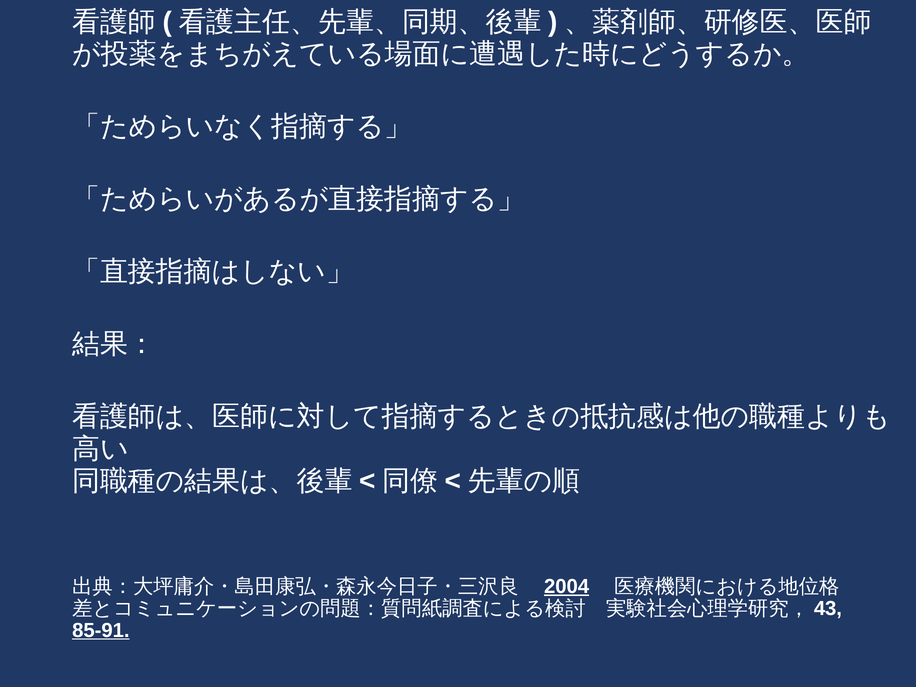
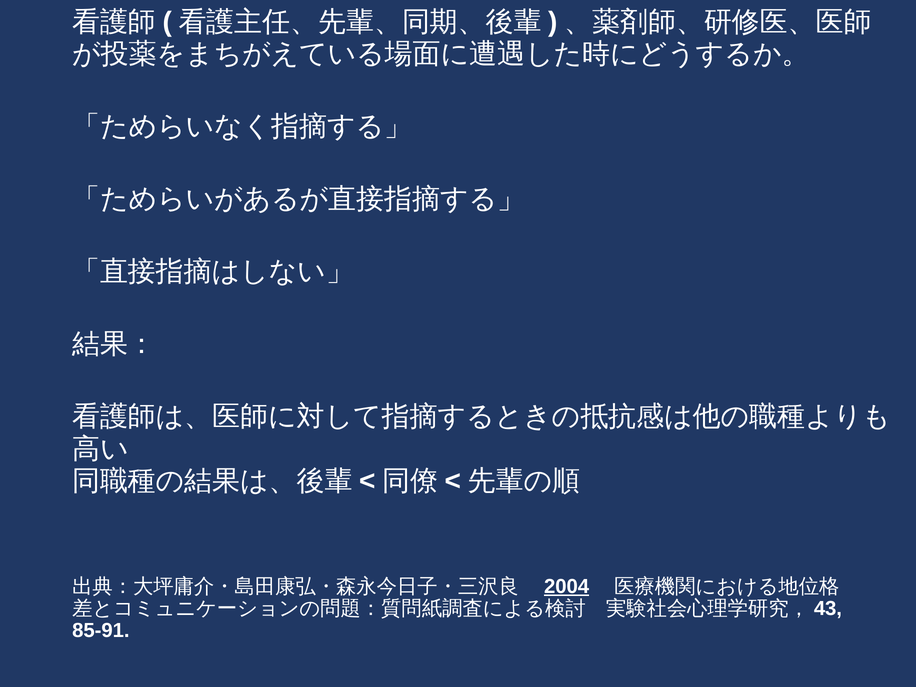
85-91 underline: present -> none (101, 630)
